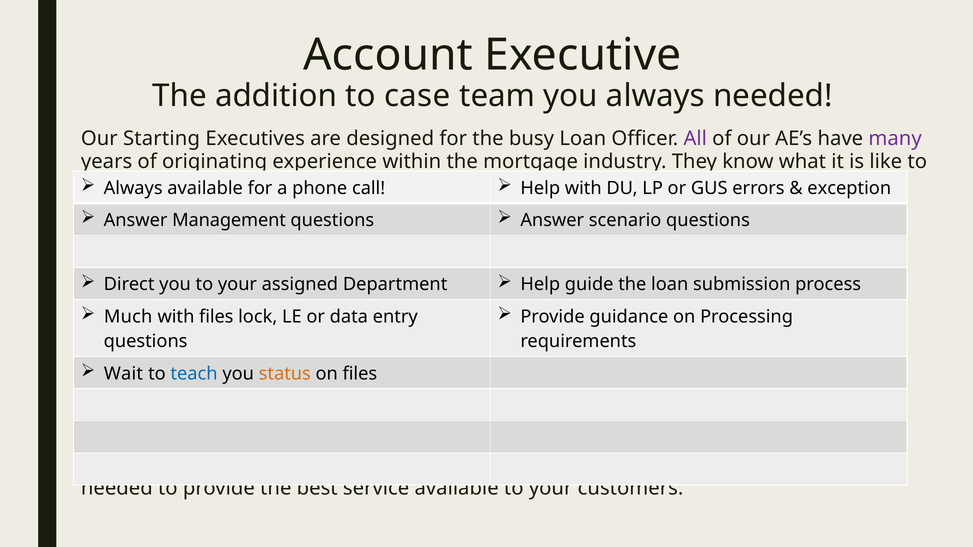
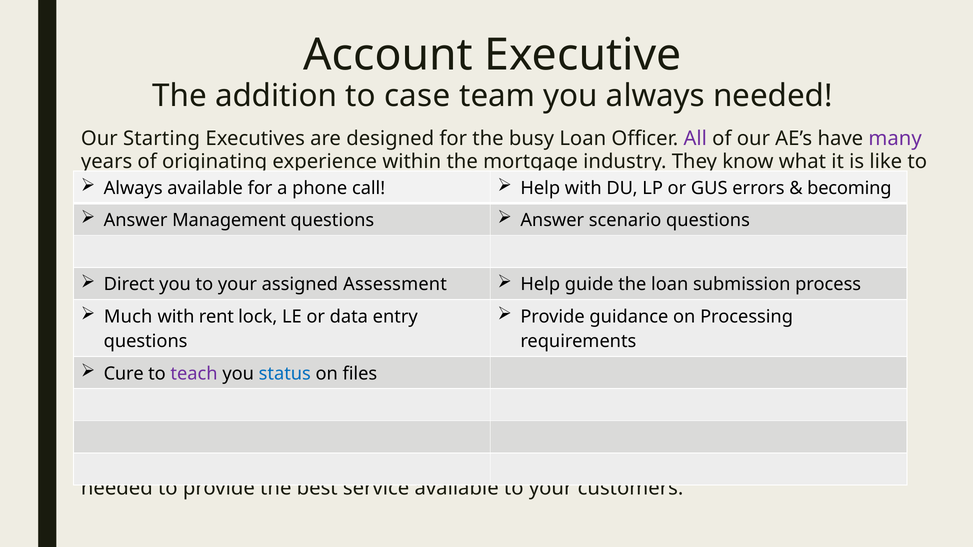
exception: exception -> becoming (849, 188)
Department: Department -> Assessment (395, 285)
with files: files -> rent (216, 317)
Wait: Wait -> Cure (124, 374)
teach colour: blue -> purple (194, 374)
status colour: orange -> blue (285, 374)
